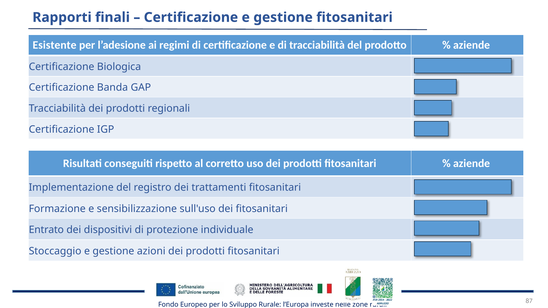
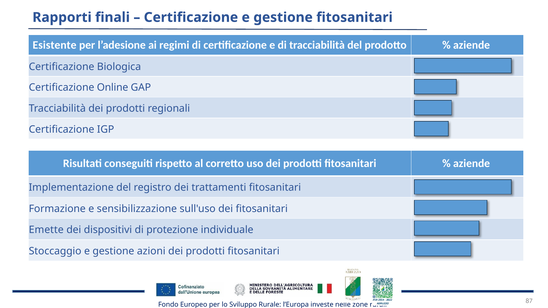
Banda: Banda -> Online (113, 88)
Entrato: Entrato -> Emette (46, 230)
